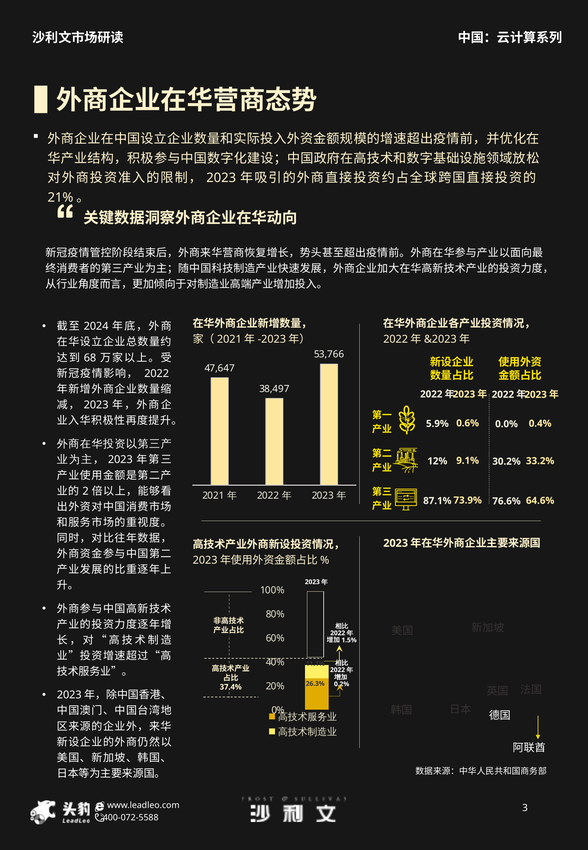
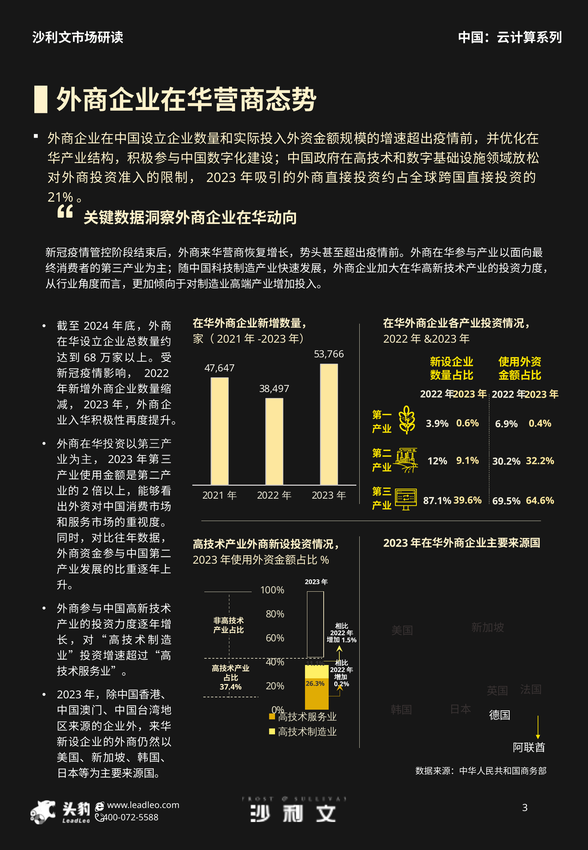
5.9%: 5.9% -> 3.9% (437, 423)
0.0%: 0.0% -> 6.9% (507, 424)
33.2%: 33.2% -> 32.2% (540, 461)
73.9%: 73.9% -> 39.6% (468, 500)
76.6%: 76.6% -> 69.5% (507, 501)
